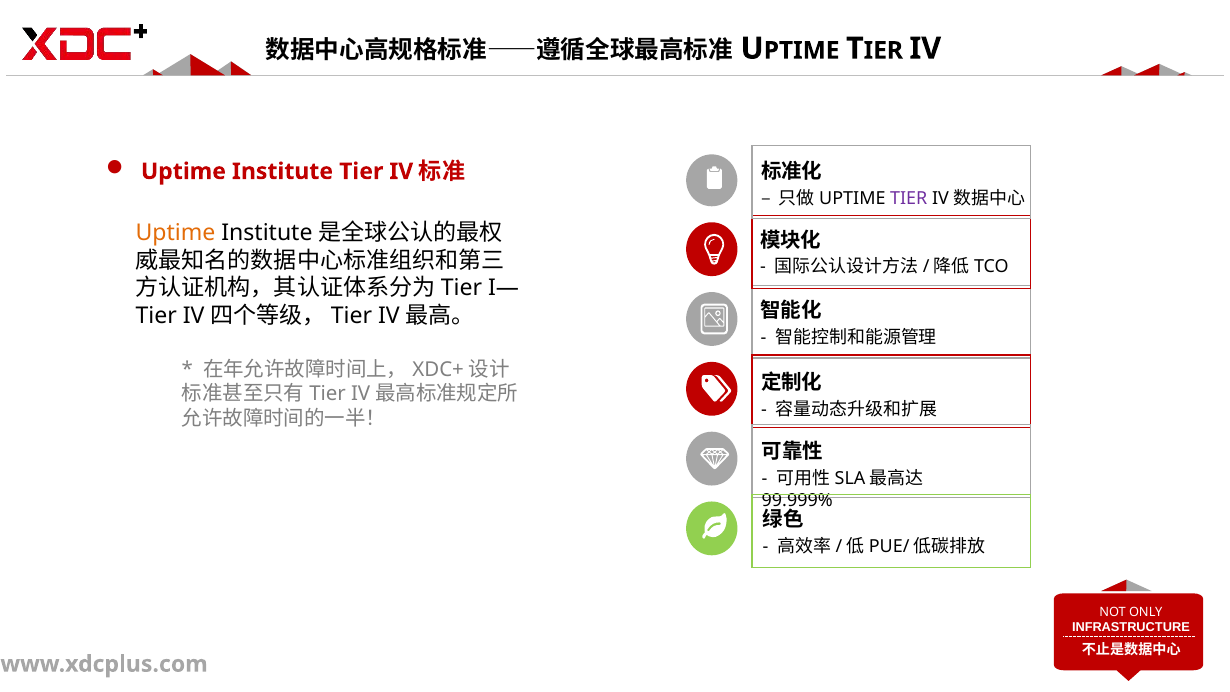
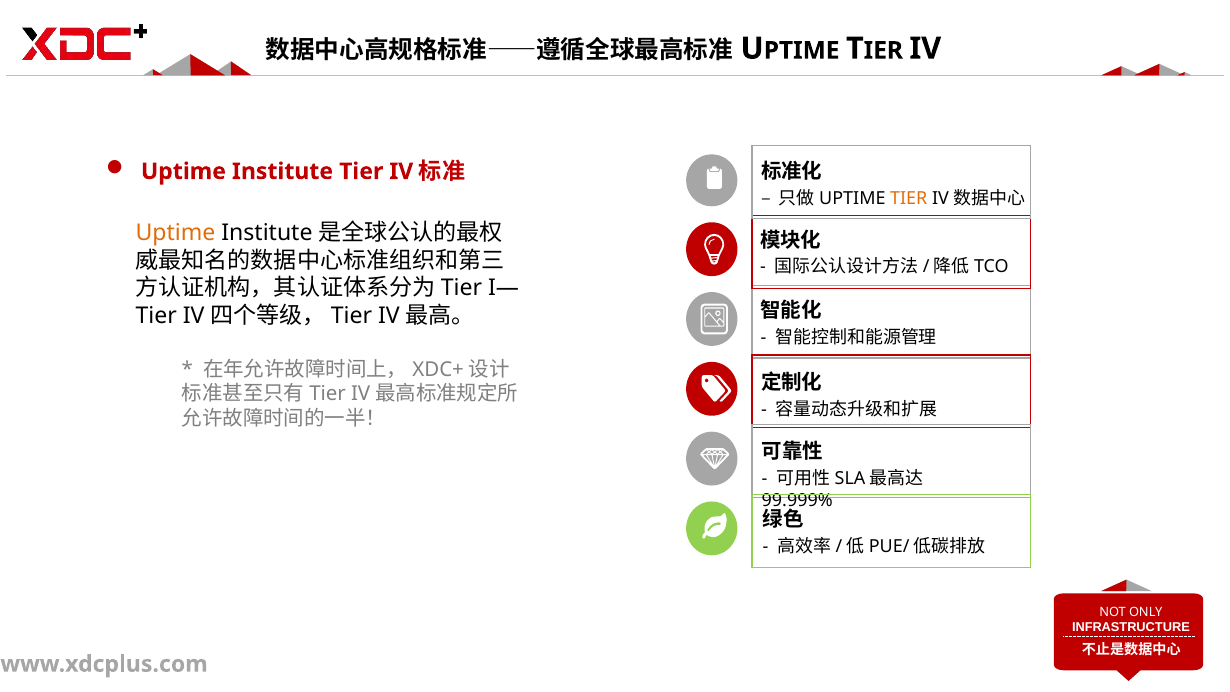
TIER colour: purple -> orange (909, 199)
